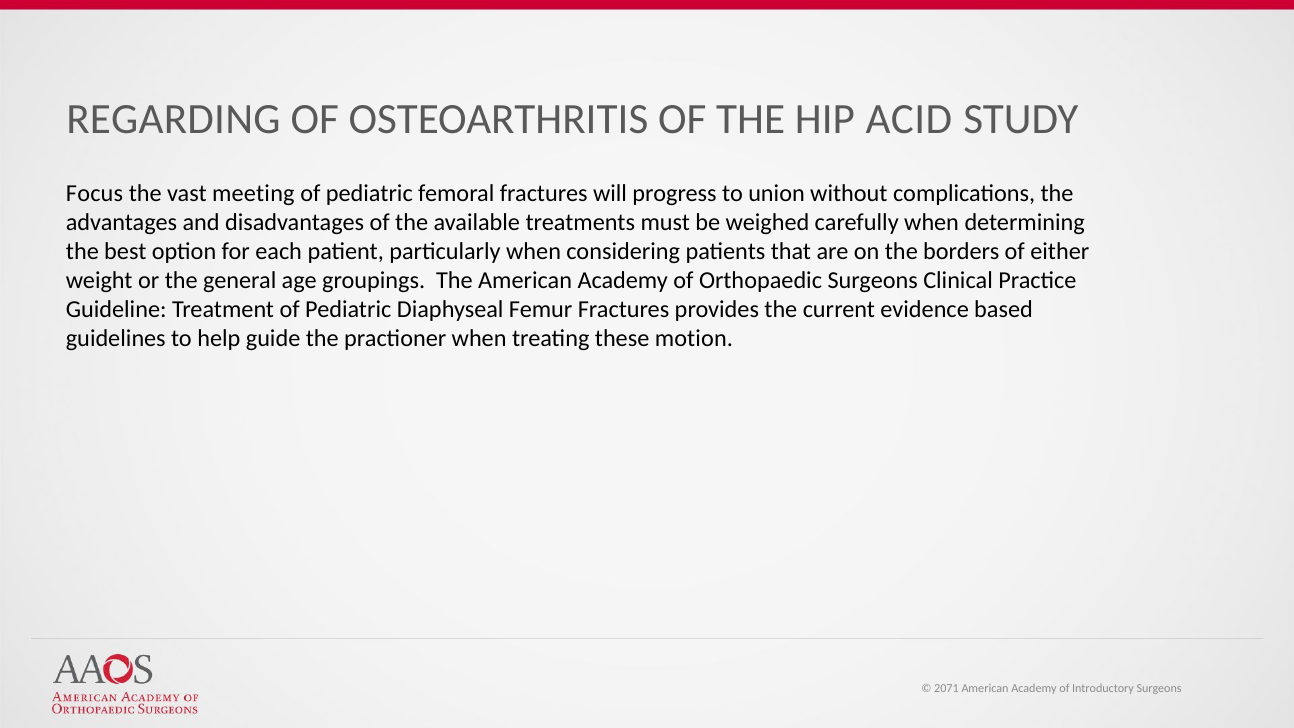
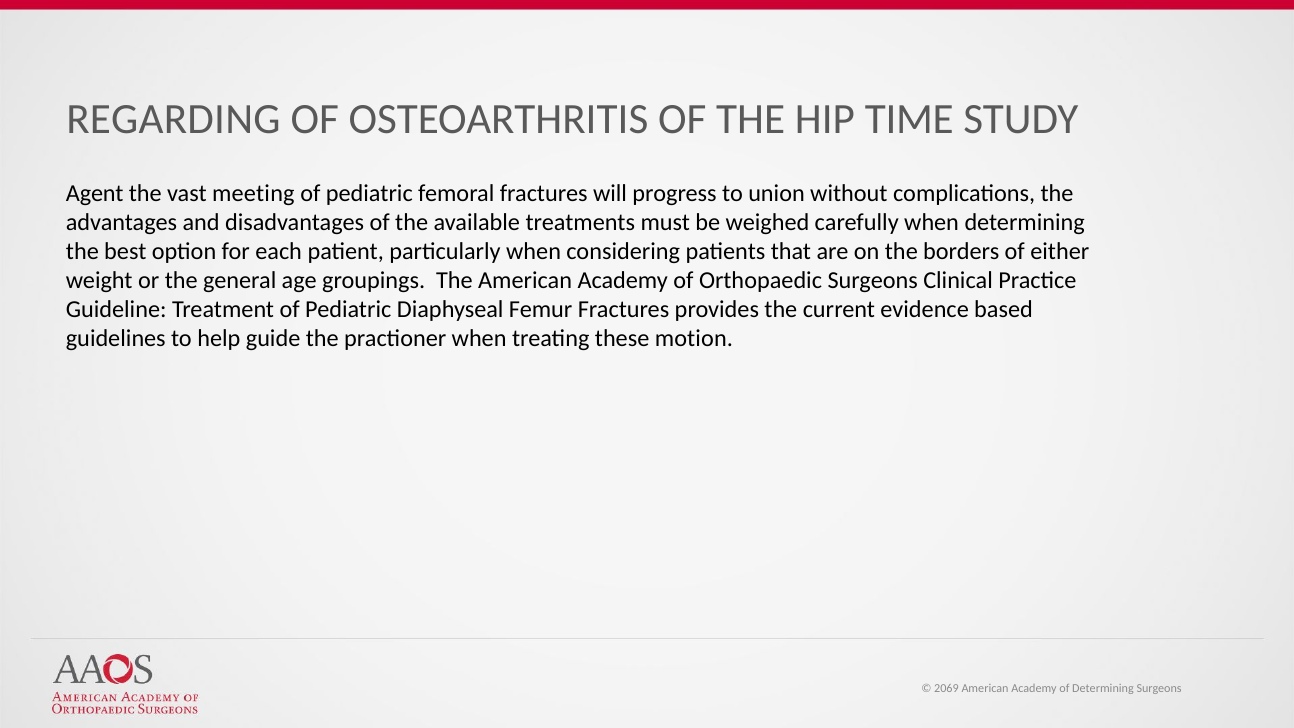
ACID: ACID -> TIME (909, 120)
Focus: Focus -> Agent (95, 193)
2071: 2071 -> 2069 (946, 688)
of Introductory: Introductory -> Determining (1103, 688)
